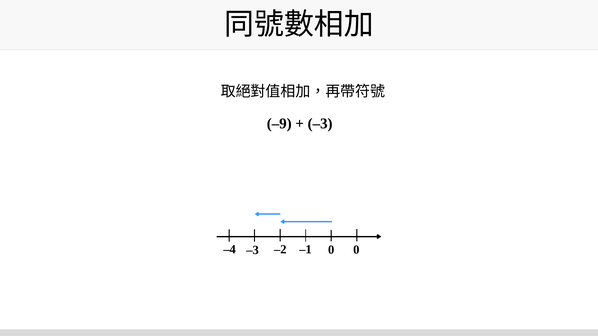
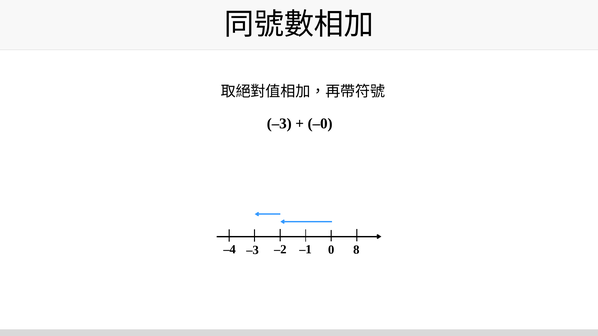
–9: –9 -> –3 (279, 124)
–3: –3 -> –0 (320, 124)
0 0: 0 -> 8 (356, 250)
